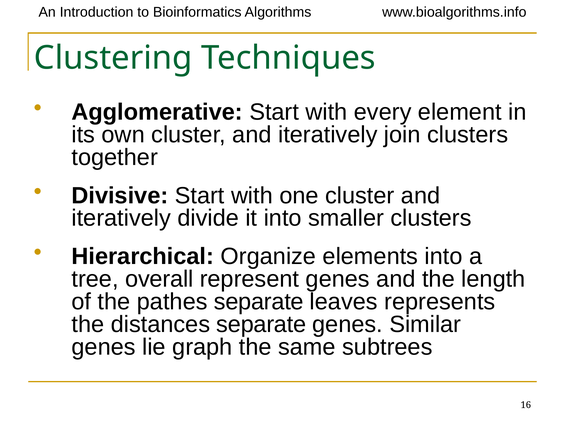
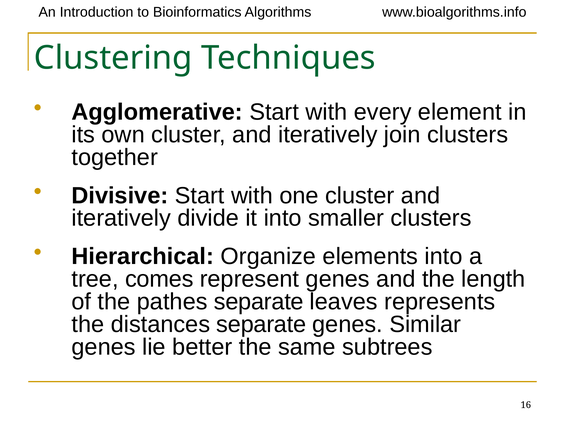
overall: overall -> comes (159, 279)
graph: graph -> better (202, 347)
